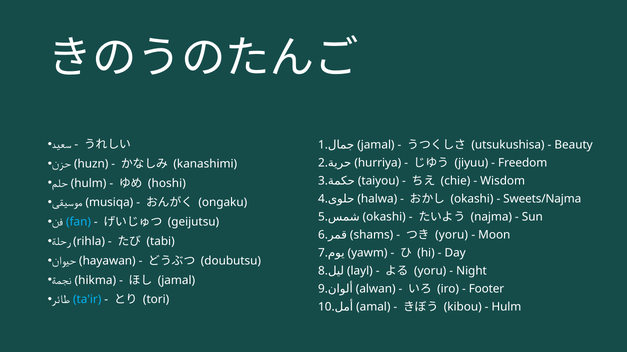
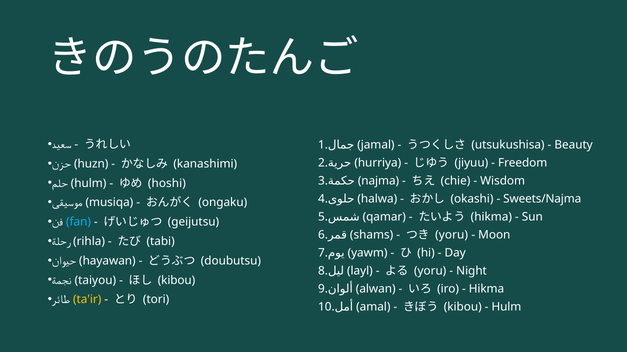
taiyou: taiyou -> najma (379, 181)
okashi: okashi -> qamar (384, 217)
najma: najma -> hikma (491, 217)
hikma: hikma -> taiyou (95, 281)
jamal: jamal -> kibou (176, 281)
Footer: Footer -> Hikma (486, 289)
ta'ir colour: light blue -> yellow (87, 300)
